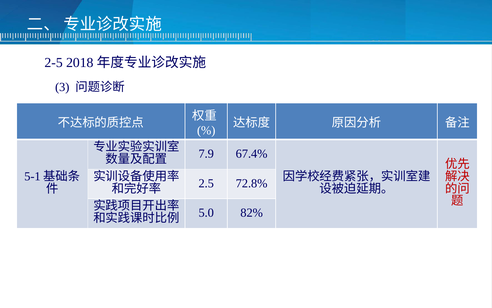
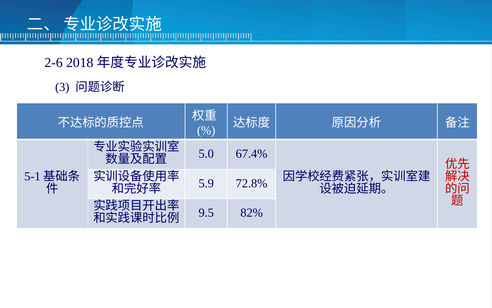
2-5: 2-5 -> 2-6 (54, 63)
7.9: 7.9 -> 5.0 (206, 154)
2.5: 2.5 -> 5.9 (206, 183)
5.0: 5.0 -> 9.5 (206, 213)
